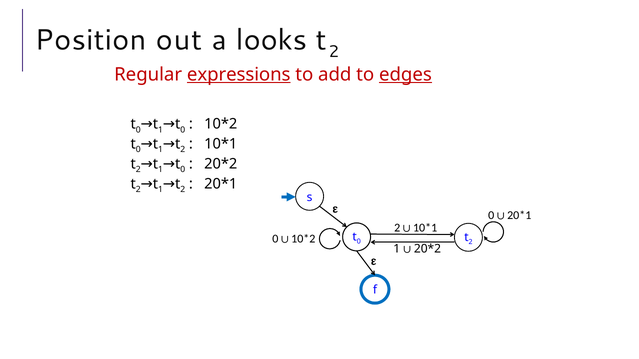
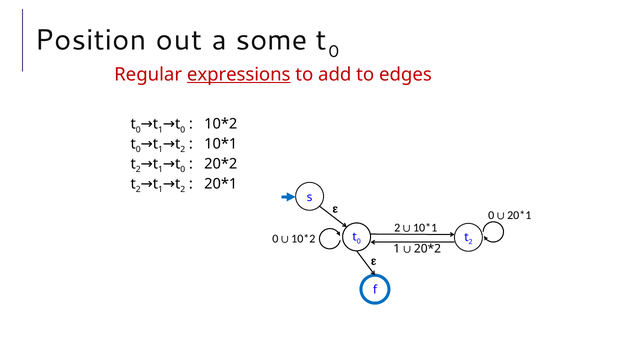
looks: looks -> some (272, 40)
2: 2 -> 0 (334, 52)
edges underline: present -> none (405, 75)
